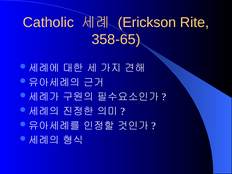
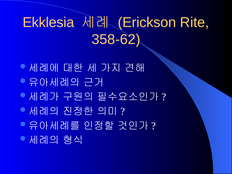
Catholic: Catholic -> Ekklesia (48, 22)
358-65: 358-65 -> 358-62 (116, 39)
